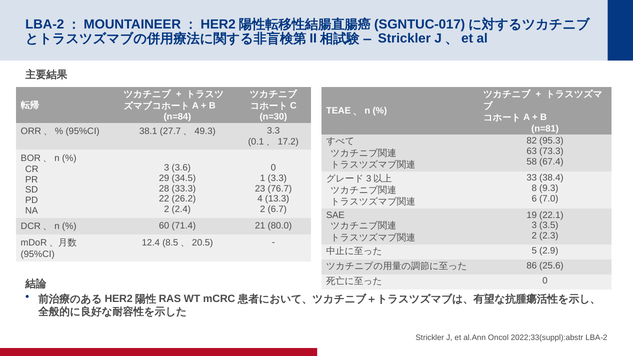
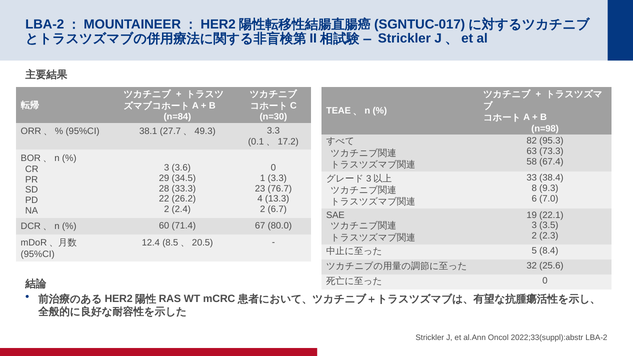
n=81: n=81 -> n=98 (545, 129)
21: 21 -> 67 (260, 226)
2.9: 2.9 -> 8.4 (549, 251)
86: 86 -> 32 (532, 266)
